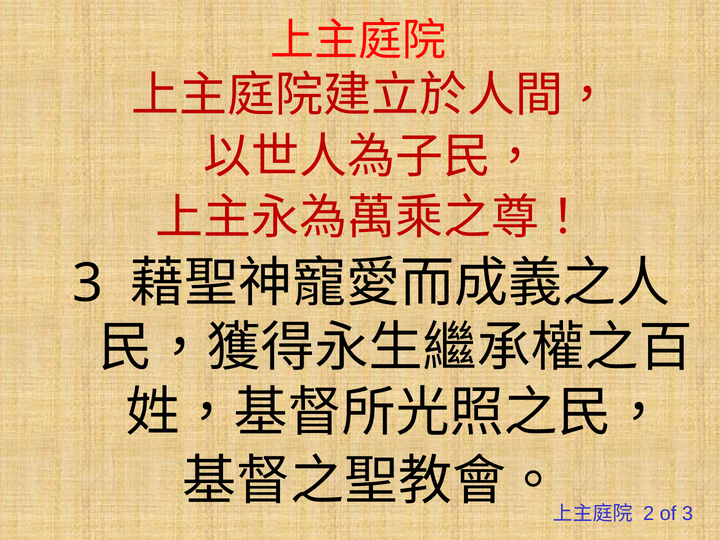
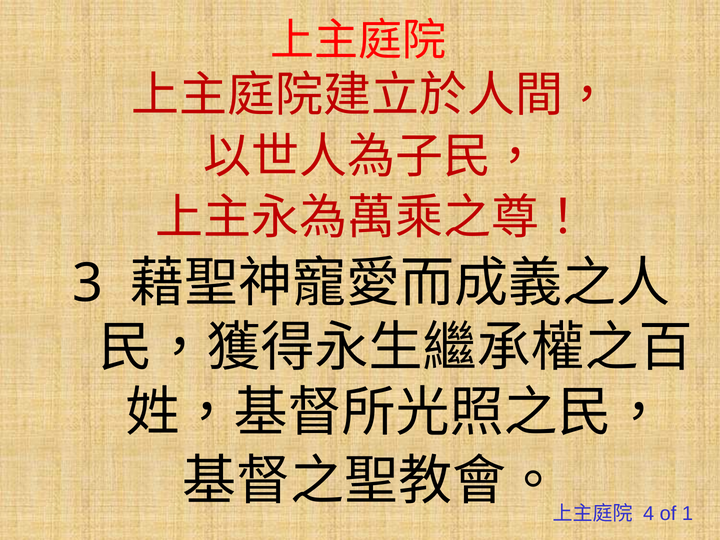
2: 2 -> 4 (649, 514)
of 3: 3 -> 1 (687, 514)
